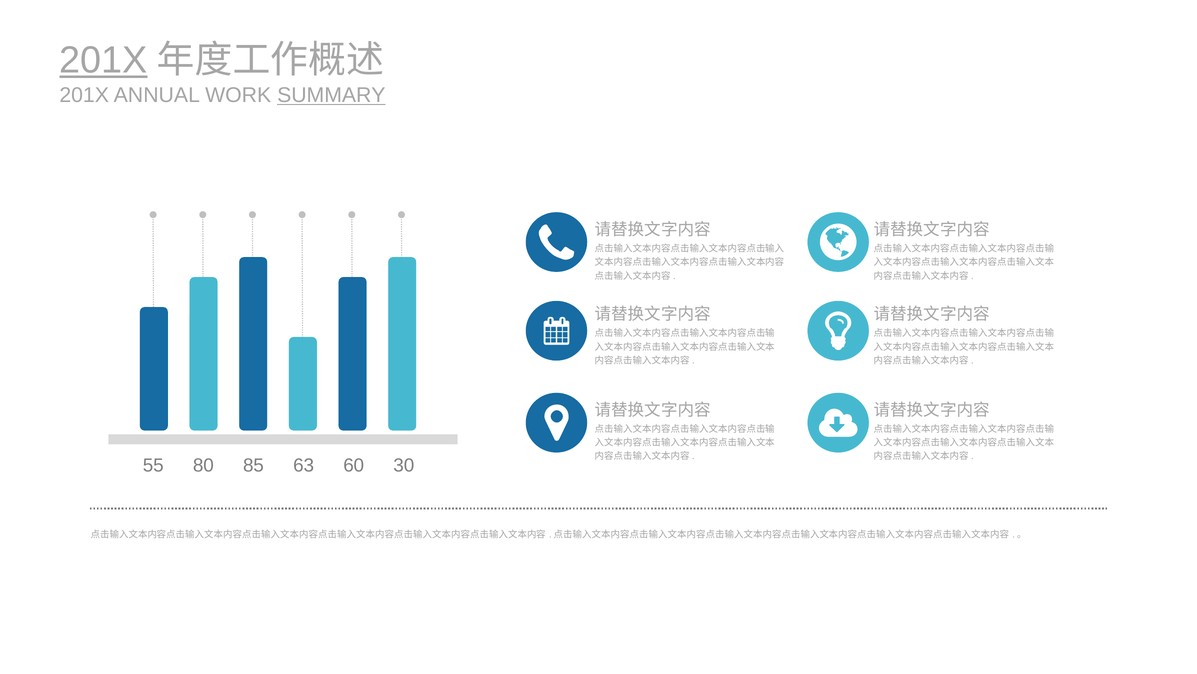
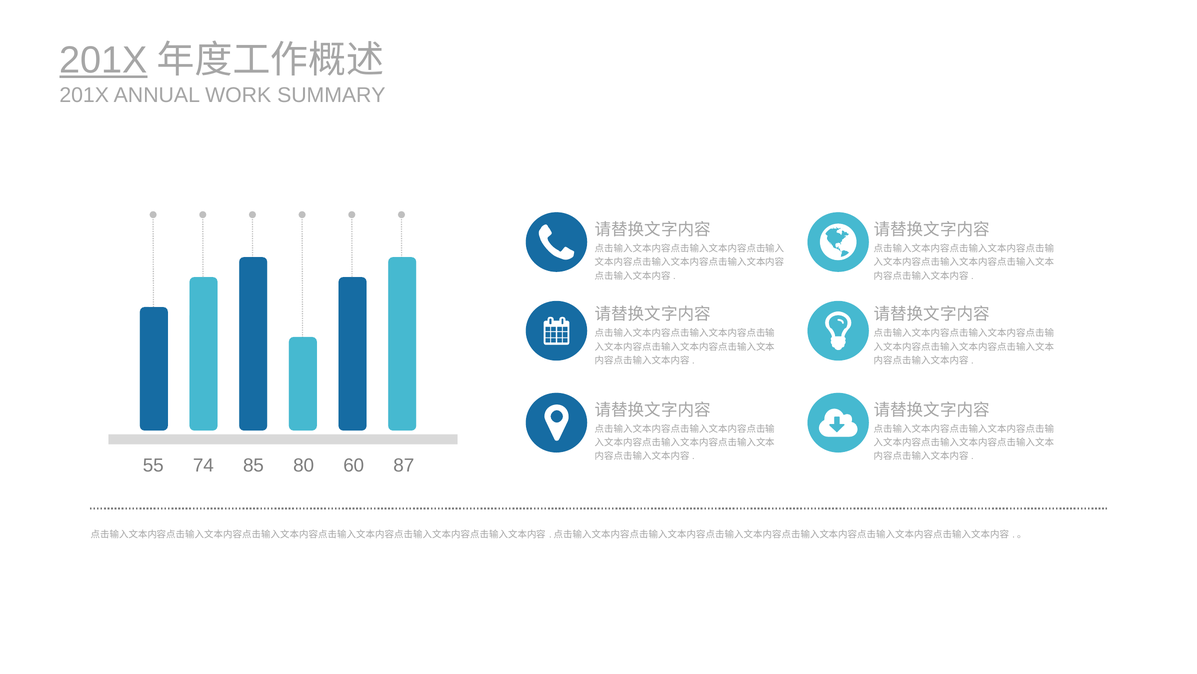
SUMMARY underline: present -> none (331, 95)
80: 80 -> 74 (203, 465)
63: 63 -> 80 (304, 465)
30: 30 -> 87 (404, 465)
